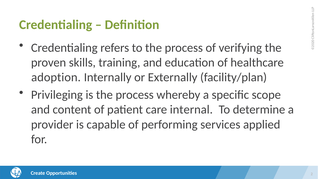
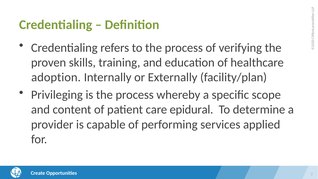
internal: internal -> epidural (191, 110)
